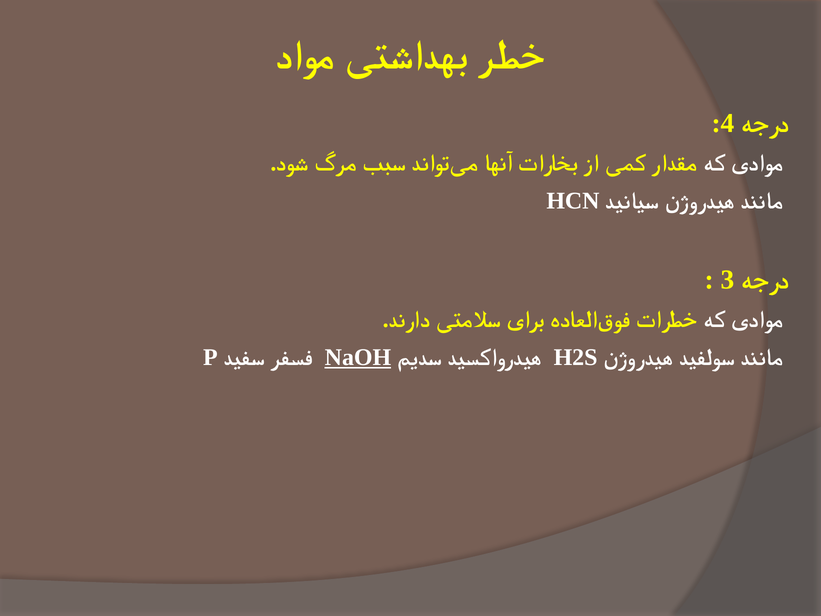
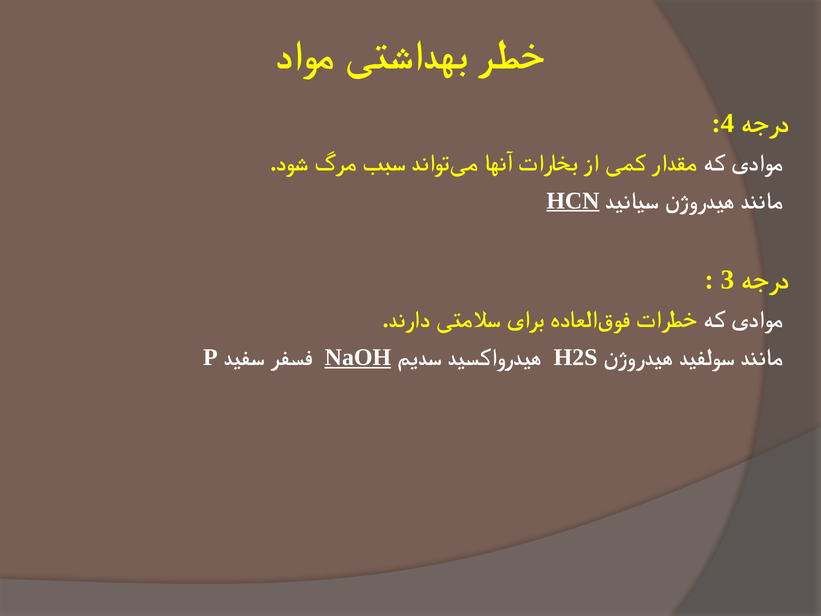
HCN underline: none -> present (573, 201)
